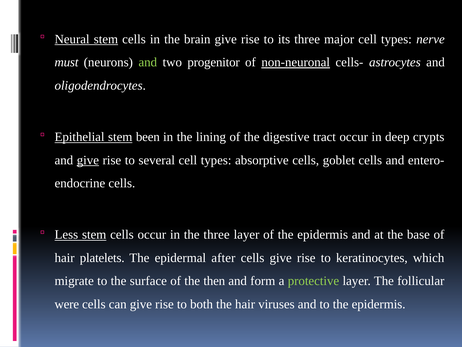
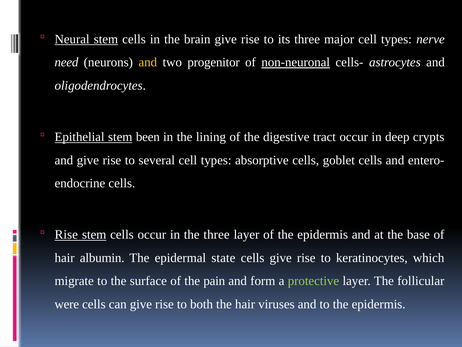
must: must -> need (66, 62)
and colour: light green -> yellow (148, 62)
give underline: present -> none (88, 160)
Less: Less -> Rise (66, 234)
platelets: platelets -> albumin (102, 258)
after: after -> state (223, 258)
then: then -> pain (214, 281)
